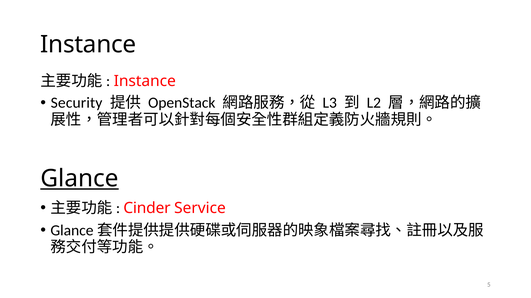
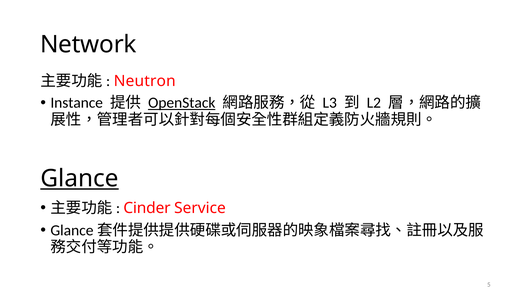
Instance: Instance -> Network (88, 45)
Instance: Instance -> Neutron (145, 81)
Security: Security -> Instance (77, 103)
OpenStack underline: none -> present (182, 103)
